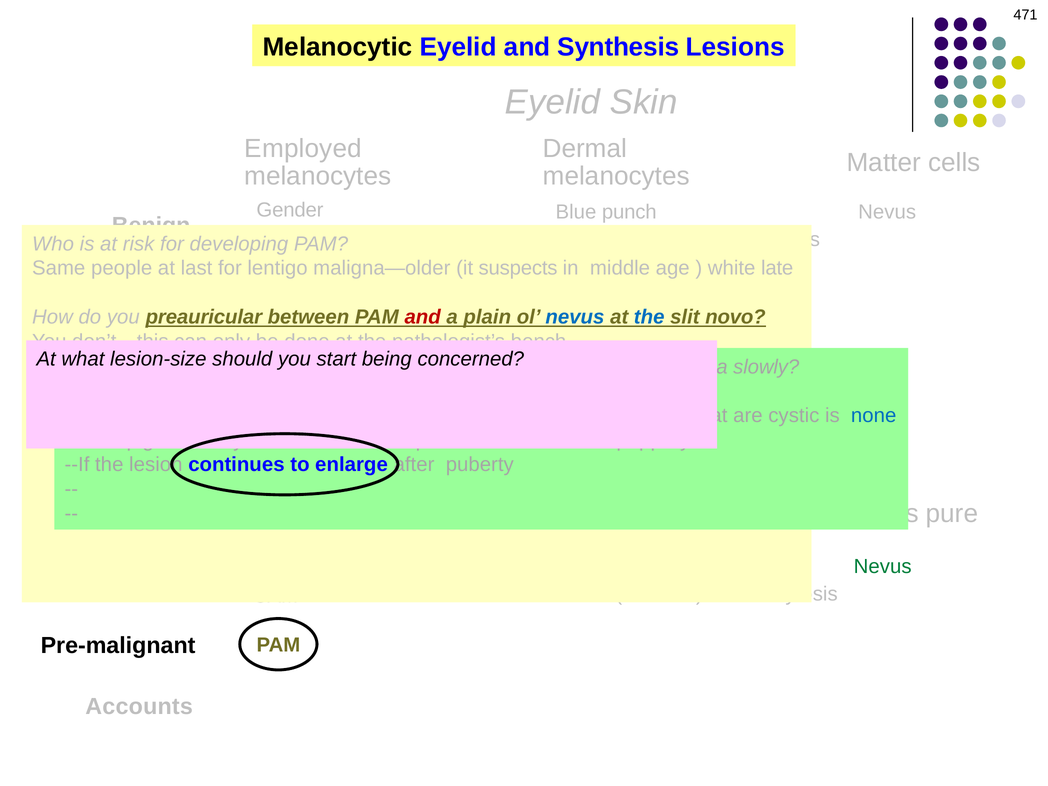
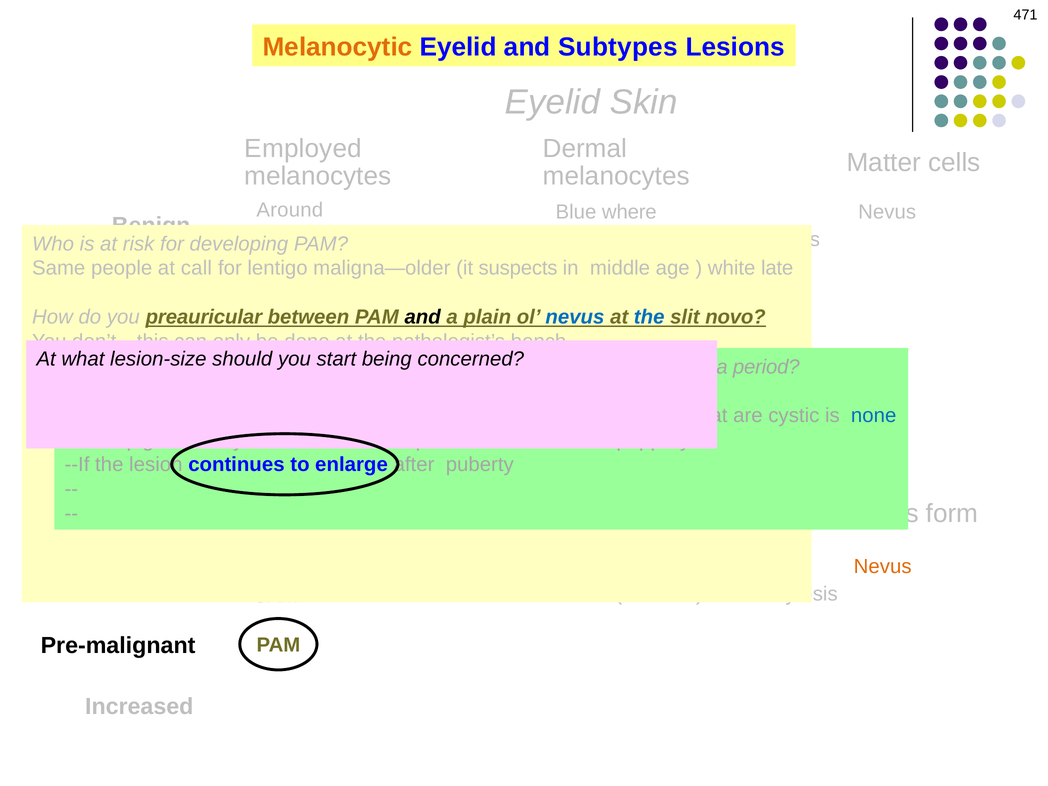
Melanocytic colour: black -> orange (338, 47)
Synthesis: Synthesis -> Subtypes (618, 47)
Gender: Gender -> Around (290, 210)
punch: punch -> where (629, 212)
last: last -> call (196, 268)
and colour: red -> black (423, 317)
slowly: slowly -> period (766, 367)
pure: pure -> form (952, 514)
Nevus colour: green -> orange (883, 566)
Accounts: Accounts -> Increased (139, 707)
